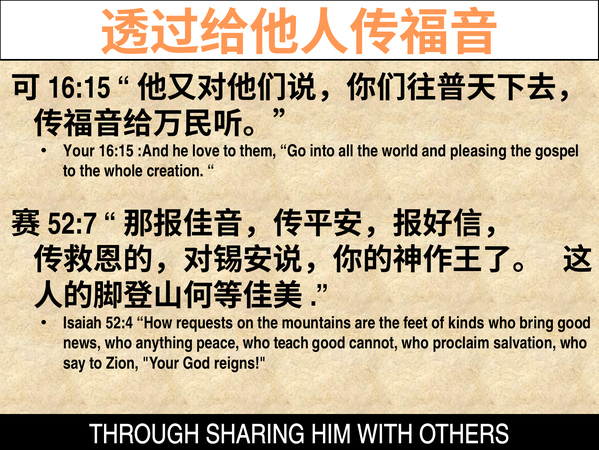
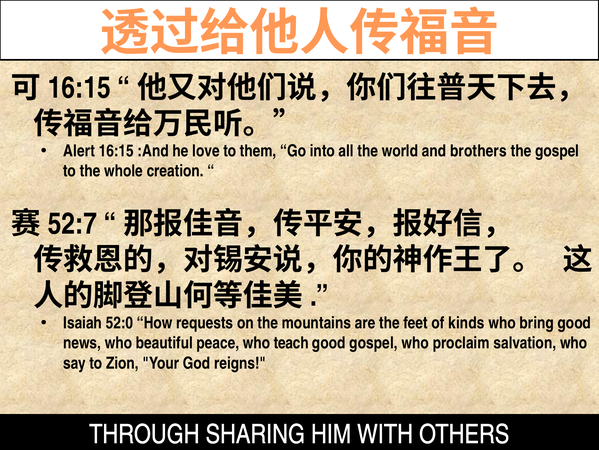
Your: Your -> Alert (79, 151)
pleasing: pleasing -> brothers (478, 151)
52:4: 52:4 -> 52:0 (119, 323)
anything: anything -> beautiful (164, 343)
good cannot: cannot -> gospel (373, 343)
